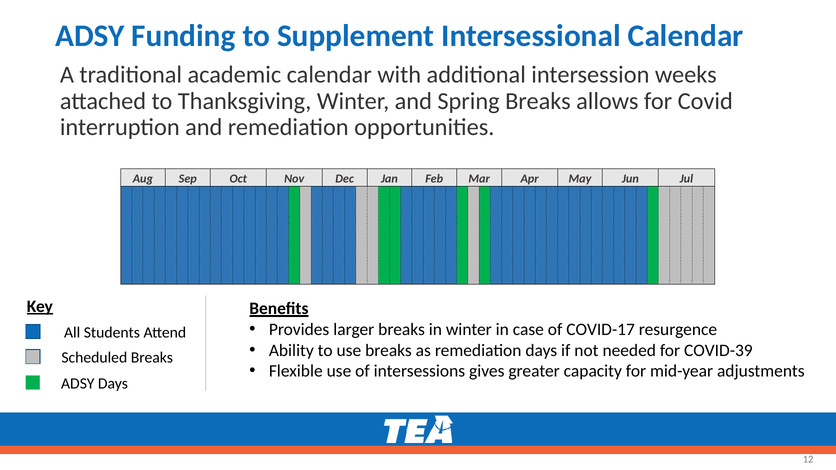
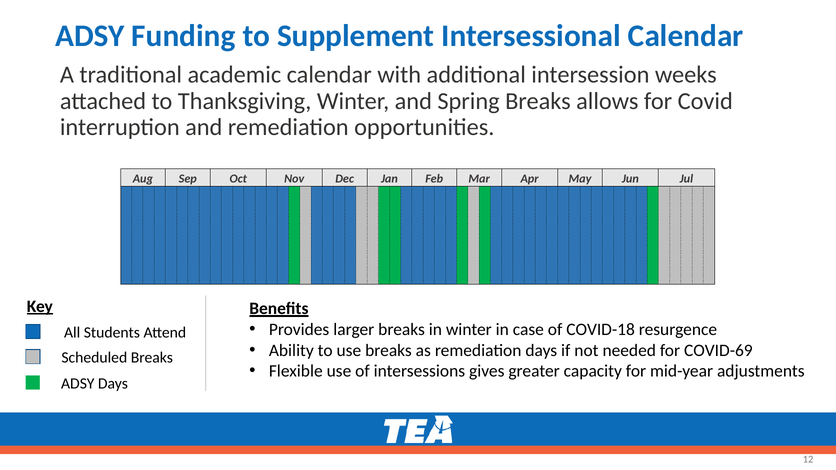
COVID-17: COVID-17 -> COVID-18 (601, 330)
COVID-39: COVID-39 -> COVID-69 (718, 350)
